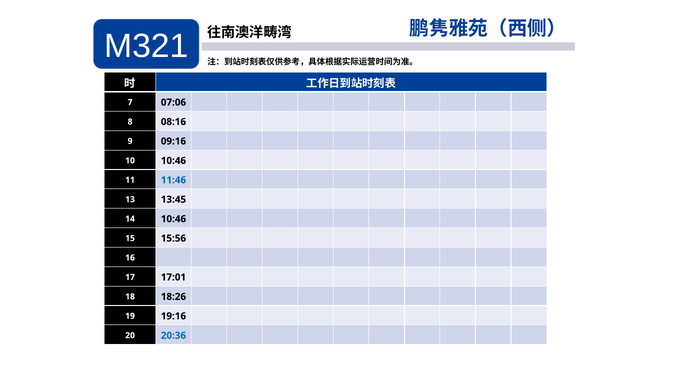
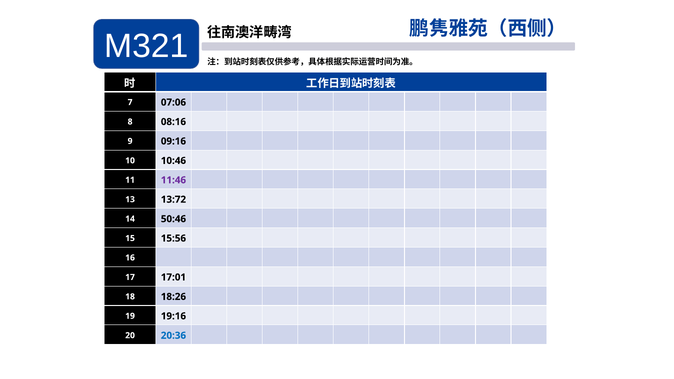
11:46 colour: blue -> purple (173, 180)
13:45: 13:45 -> 13:72 (173, 200)
14 10:46: 10:46 -> 50:46 (173, 219)
